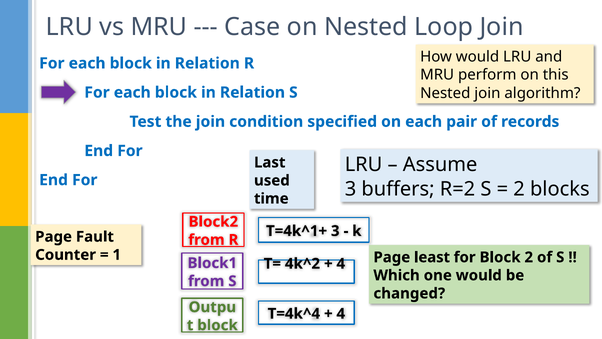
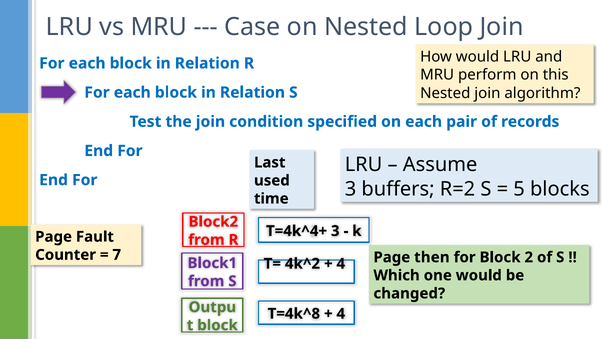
2: 2 -> 5 (519, 189)
T=4k^1+: T=4k^1+ -> T=4k^4+ (297, 231)
1: 1 -> 7 (117, 255)
least: least -> then (432, 257)
T=4k^4: T=4k^4 -> T=4k^8 (294, 313)
